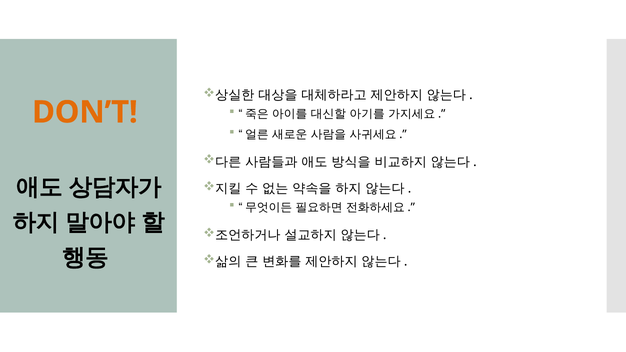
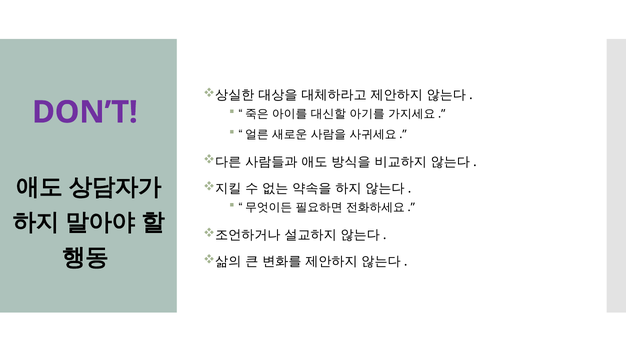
DON’T colour: orange -> purple (85, 112)
